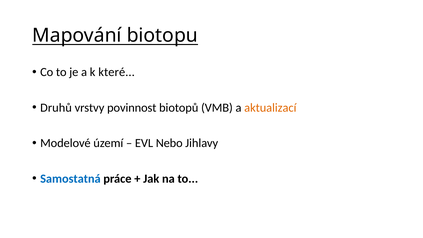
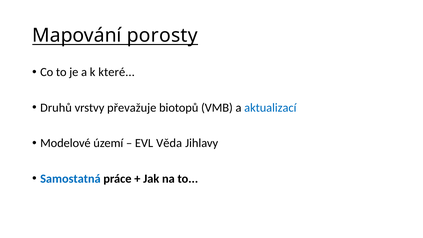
biotopu: biotopu -> porosty (162, 36)
povinnost: povinnost -> převažuje (132, 108)
aktualizací colour: orange -> blue (270, 108)
Nebo: Nebo -> Věda (169, 143)
